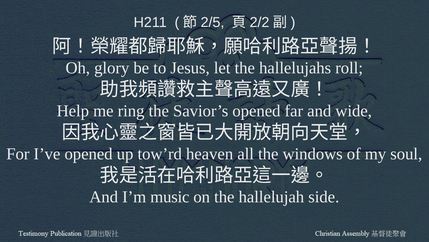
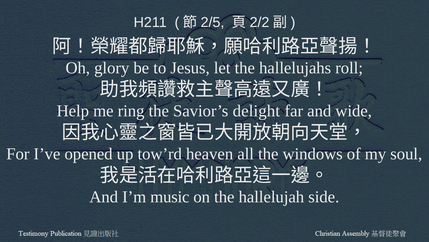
Savior’s opened: opened -> delight (256, 111)
